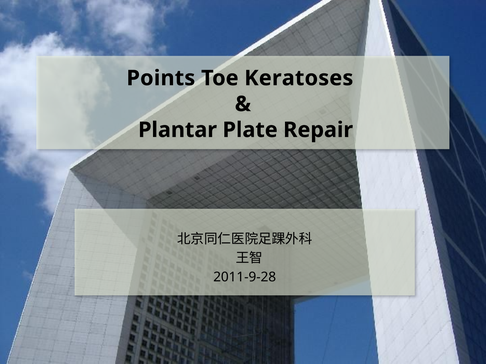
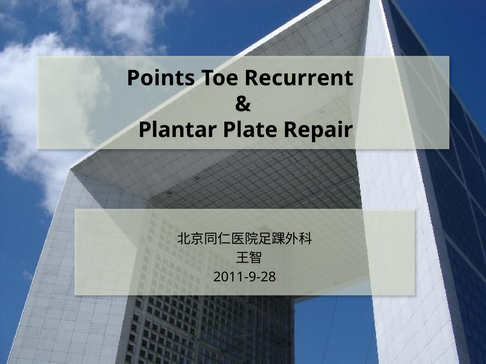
Keratoses: Keratoses -> Recurrent (299, 78)
